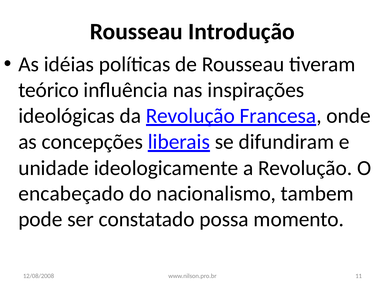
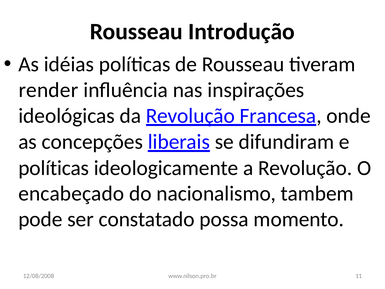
teórico: teórico -> render (48, 90)
unidade: unidade -> políticas (54, 168)
